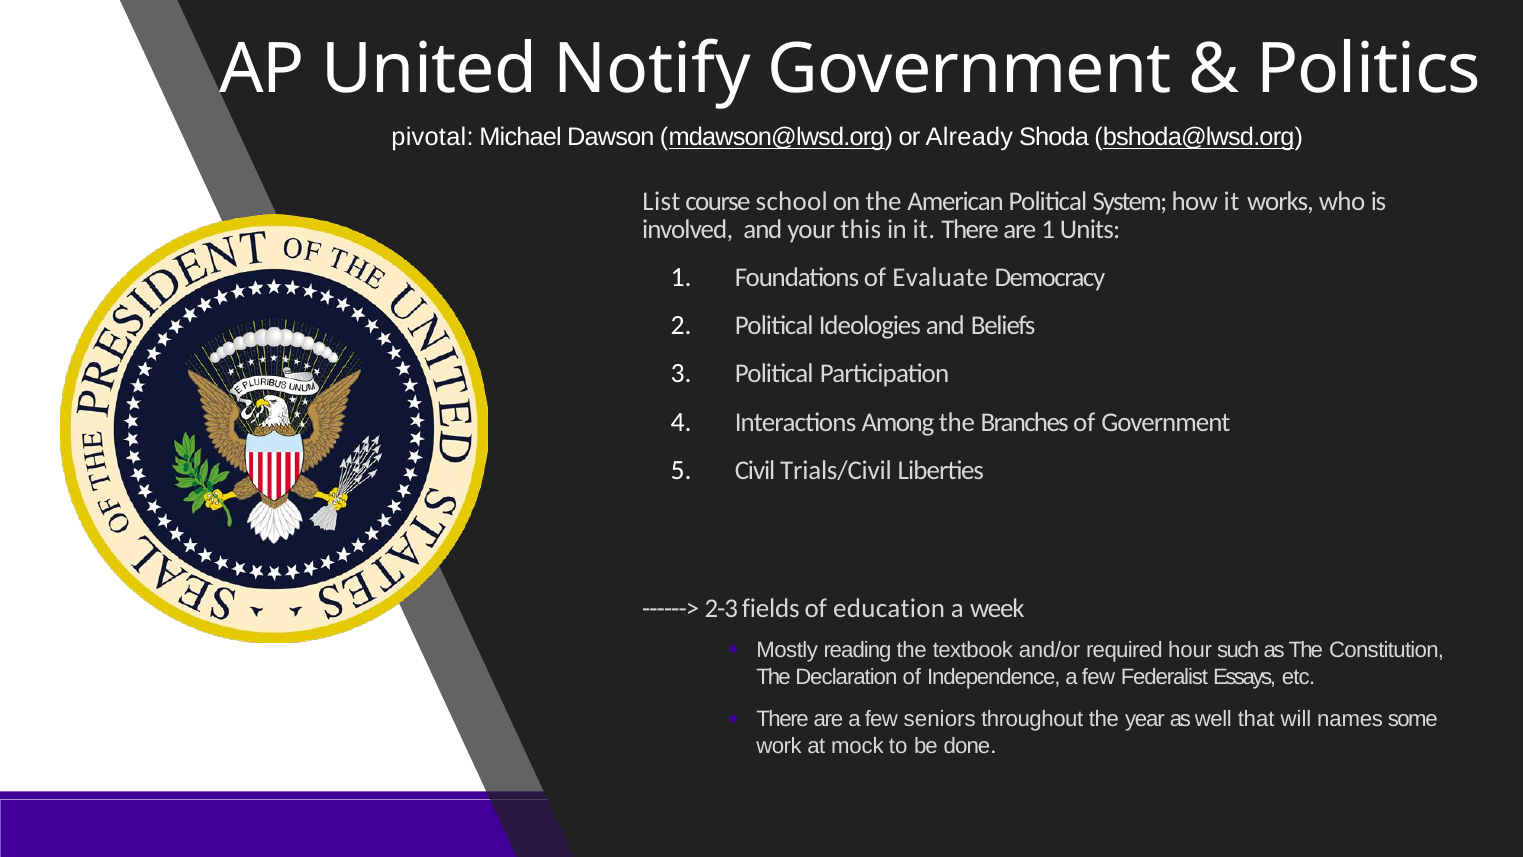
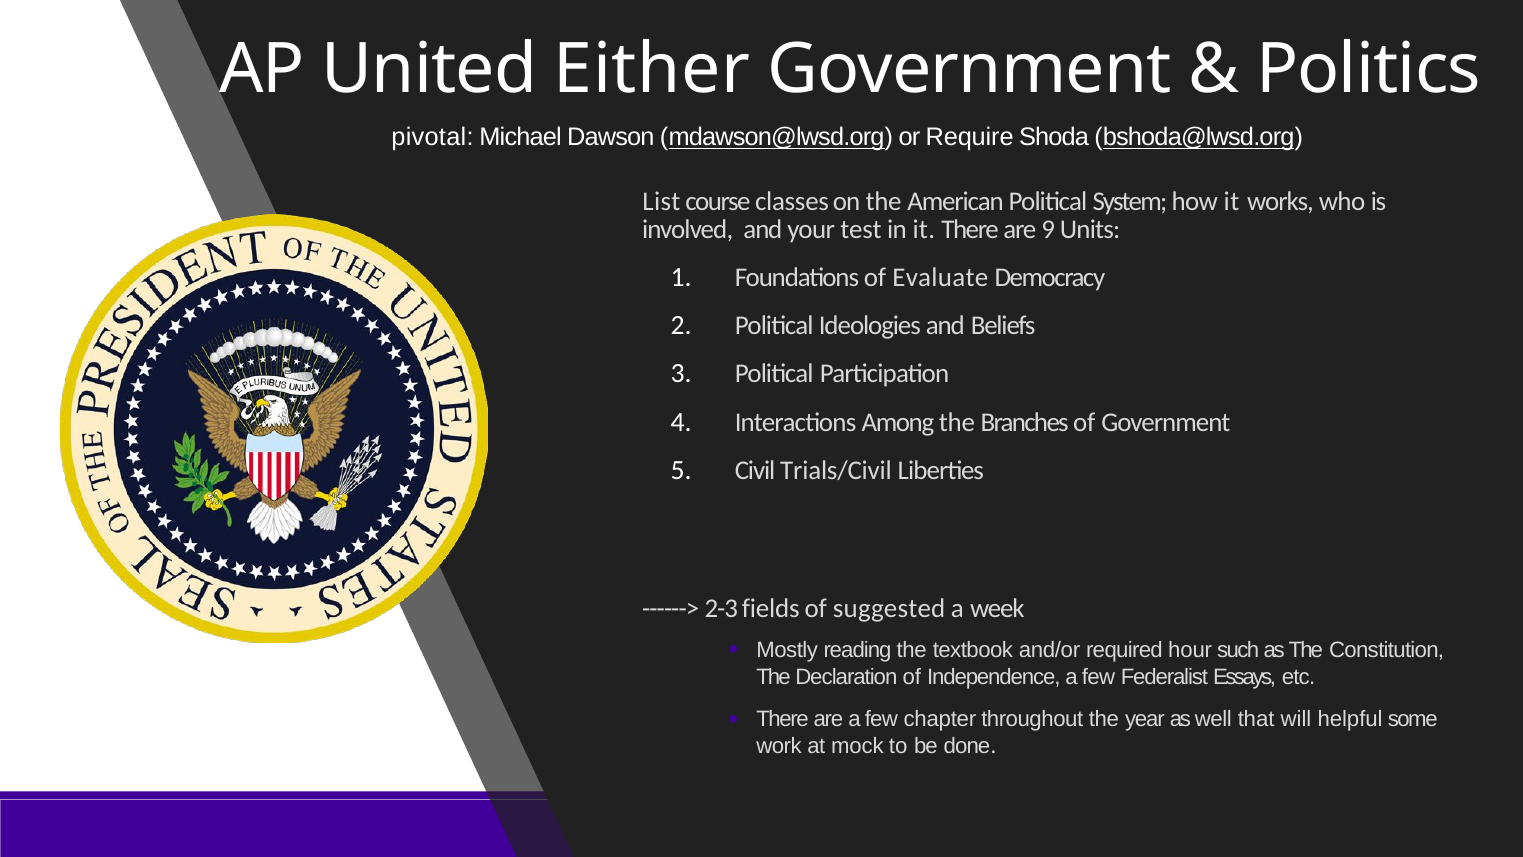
Notify: Notify -> Either (652, 70)
Already: Already -> Require (970, 137)
school: school -> classes (792, 202)
this: this -> test (861, 229)
are 1: 1 -> 9 (1048, 229)
education: education -> suggested (889, 608)
seniors: seniors -> chapter (940, 719)
names: names -> helpful (1350, 719)
